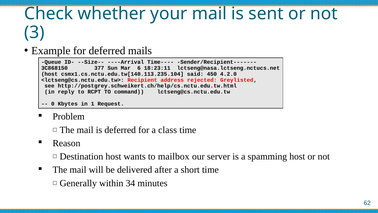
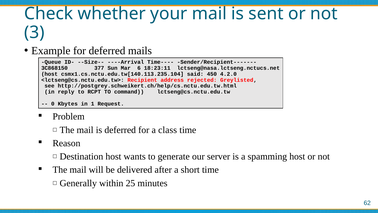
mailbox: mailbox -> generate (174, 156)
34: 34 -> 25 (130, 183)
